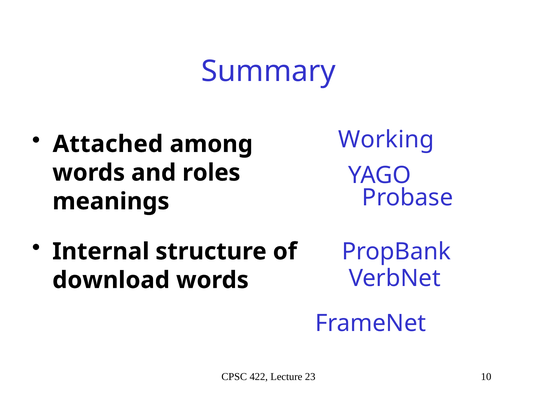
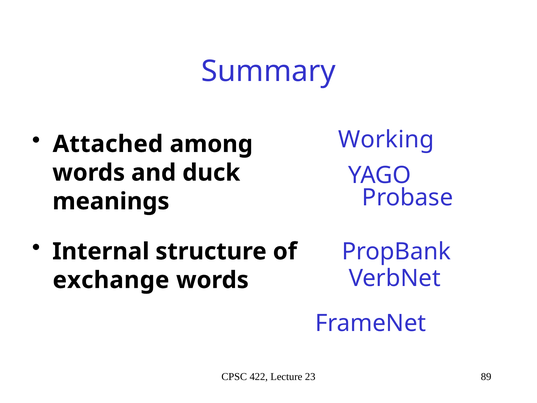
roles: roles -> duck (211, 173)
download: download -> exchange (111, 280)
10: 10 -> 89 (486, 377)
